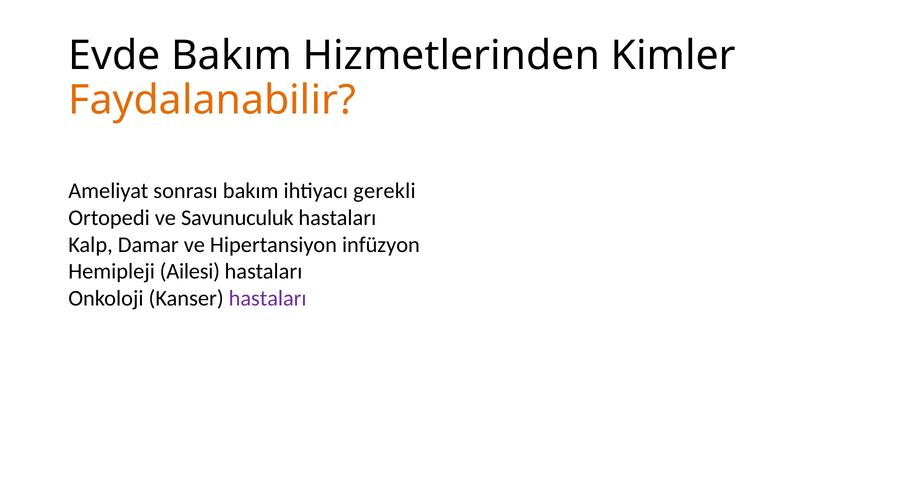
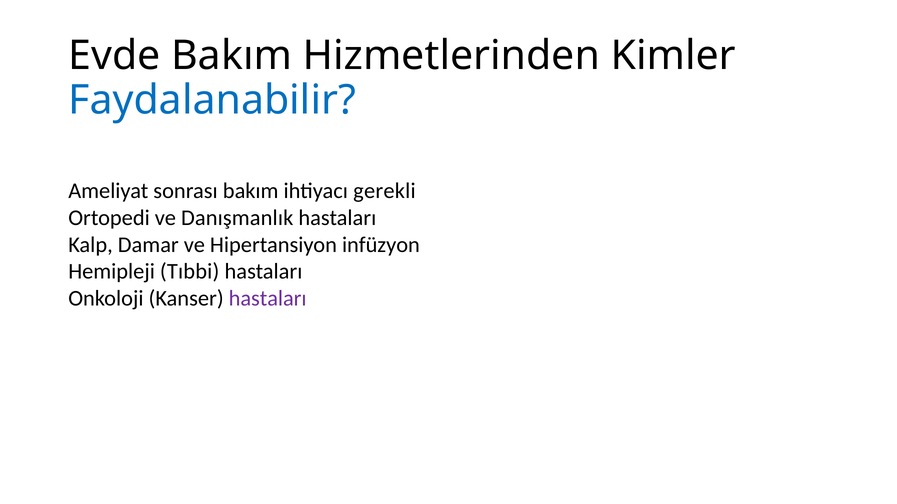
Faydalanabilir colour: orange -> blue (212, 100)
Savunuculuk: Savunuculuk -> Danışmanlık (237, 218)
Ailesi: Ailesi -> Tıbbi (190, 272)
